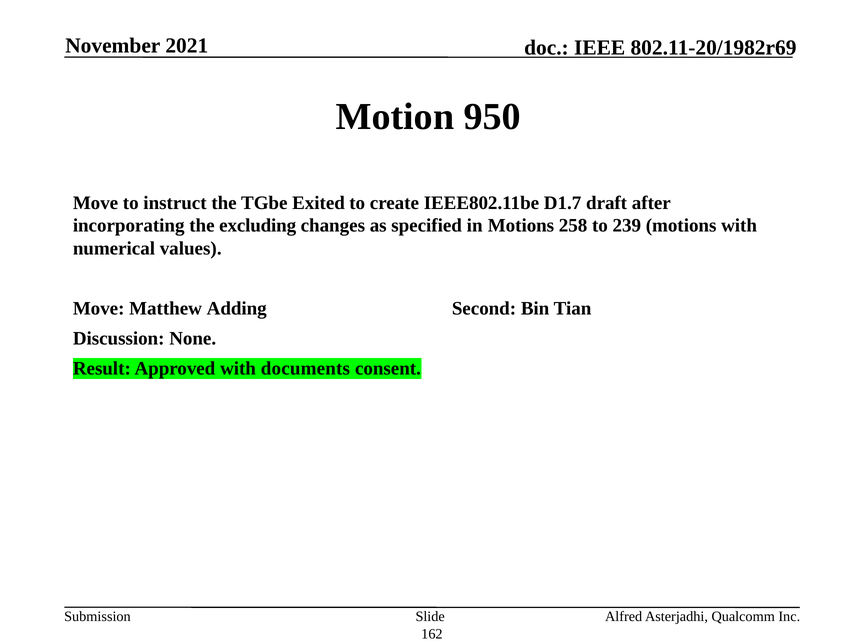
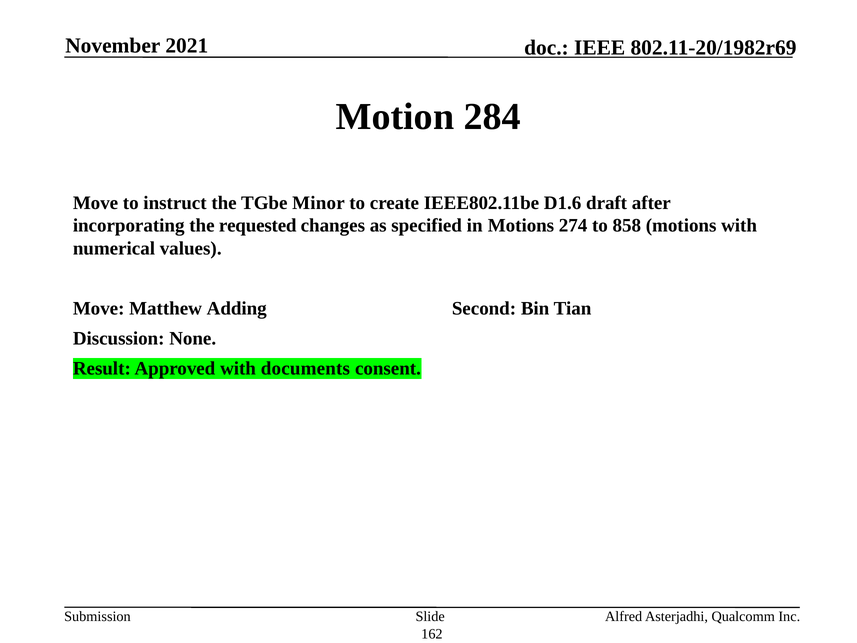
950: 950 -> 284 (492, 117)
Exited: Exited -> Minor (318, 203)
D1.7: D1.7 -> D1.6 (563, 203)
excluding: excluding -> requested (258, 226)
258: 258 -> 274 (573, 226)
239: 239 -> 858 (627, 226)
